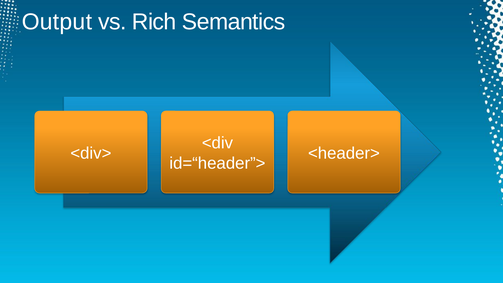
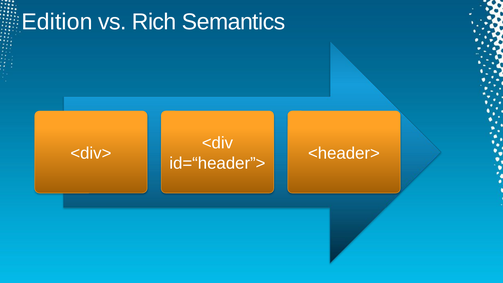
Output: Output -> Edition (57, 22)
